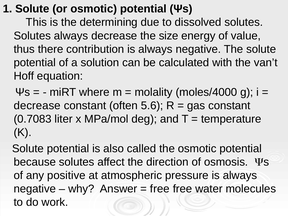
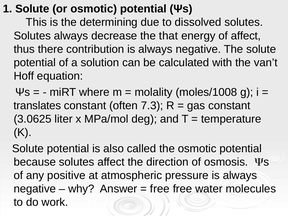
size: size -> that (168, 36)
of value: value -> affect (246, 36)
moles/4000: moles/4000 -> moles/1008 (206, 92)
decrease: decrease -> translates (37, 106)
5.6: 5.6 -> 7.3 (152, 106)
0.7083: 0.7083 -> 3.0625 (33, 119)
